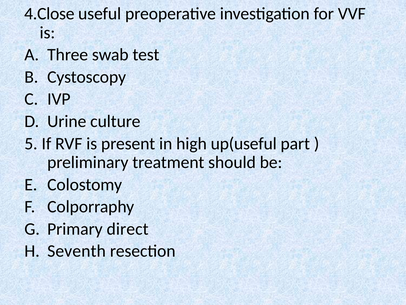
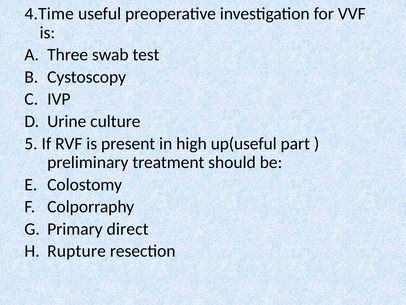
4.Close: 4.Close -> 4.Time (49, 14)
Seventh: Seventh -> Rupture (77, 251)
